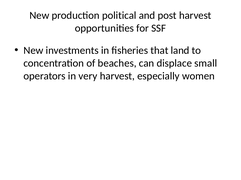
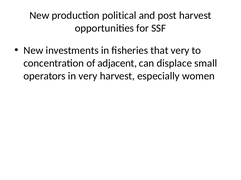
that land: land -> very (180, 51)
beaches: beaches -> adjacent (117, 63)
